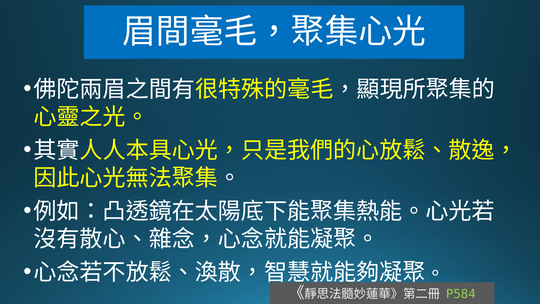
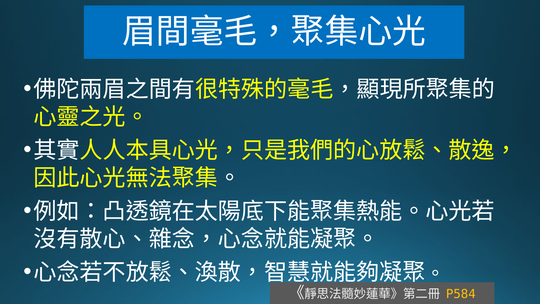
P584 colour: light green -> yellow (461, 294)
